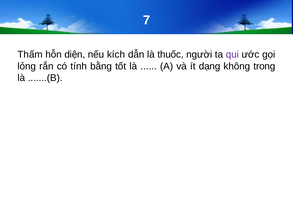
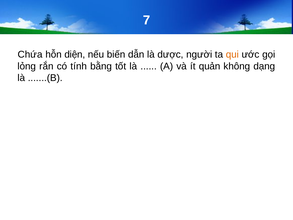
Thấm: Thấm -> Chứa (30, 54)
kích: kích -> biến (116, 54)
thuốc: thuốc -> dược (171, 54)
qui colour: purple -> orange (232, 54)
dạng: dạng -> quản (210, 66)
trong: trong -> dạng (264, 66)
